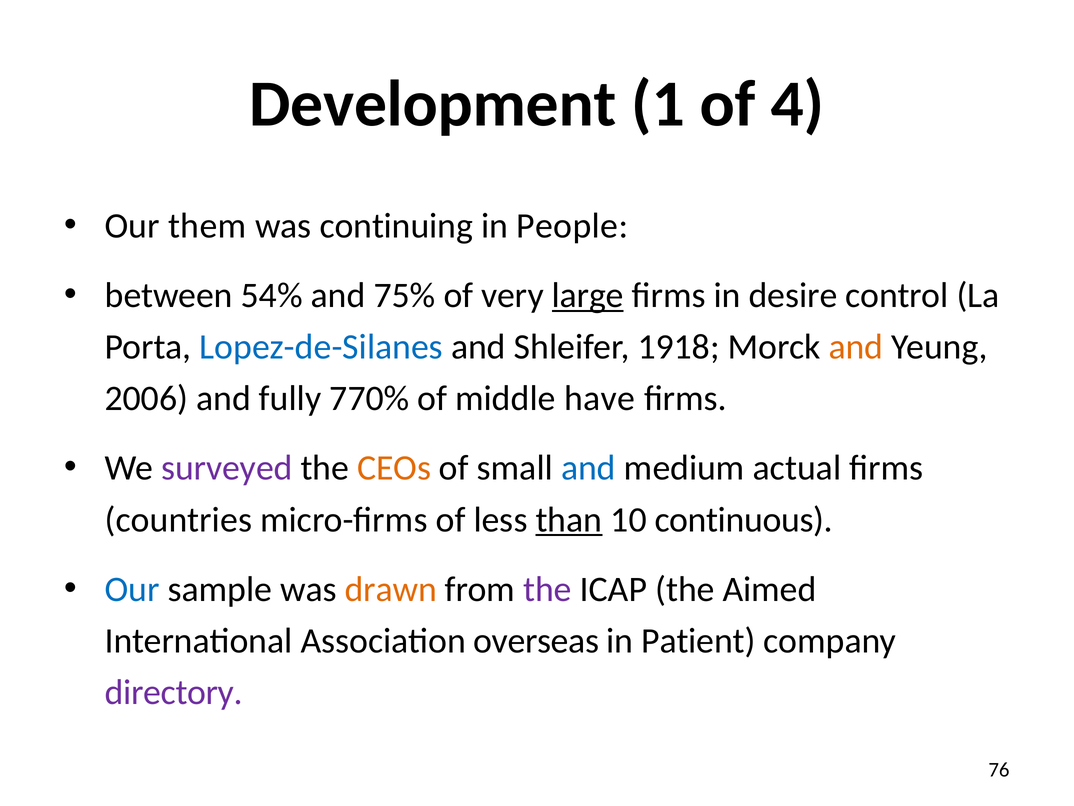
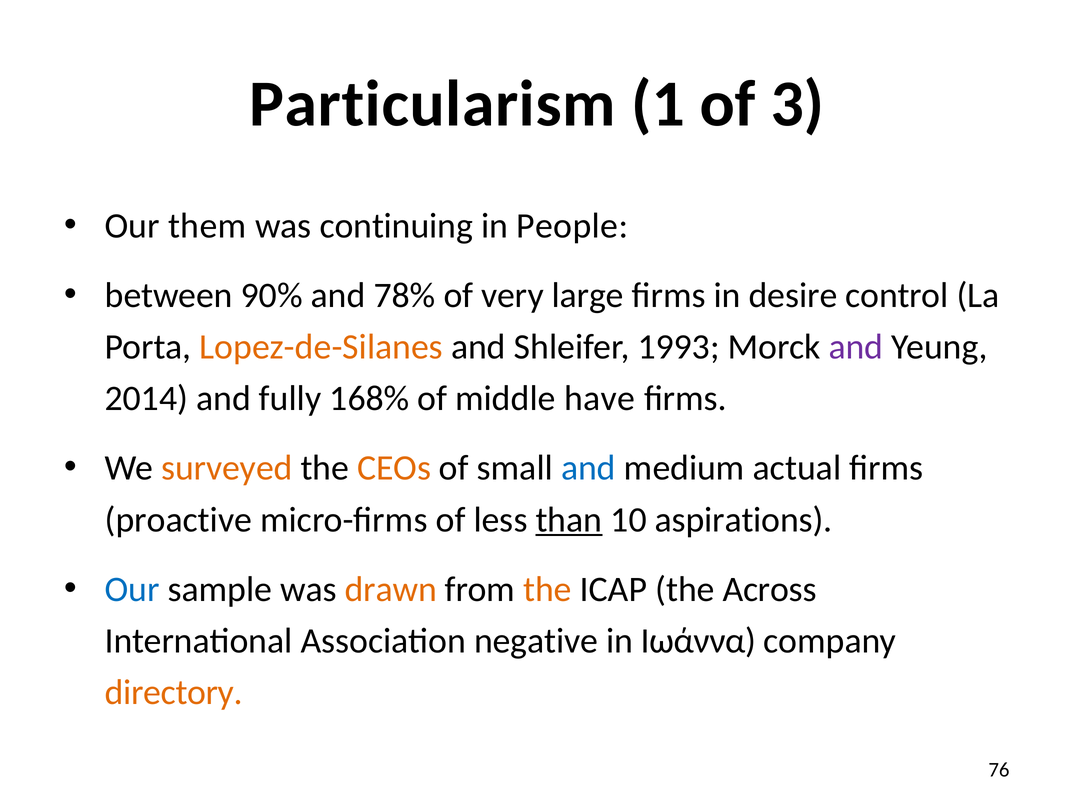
Development: Development -> Particularism (432, 104)
4: 4 -> 3 (797, 104)
54%: 54% -> 90% (272, 295)
75%: 75% -> 78% (405, 295)
large underline: present -> none (588, 295)
Lopez-de-Silanes colour: blue -> orange (321, 347)
1918: 1918 -> 1993 (679, 347)
and colour: orange -> purple (856, 347)
2006: 2006 -> 2014 (146, 398)
770%: 770% -> 168% (369, 398)
surveyed colour: purple -> orange (227, 468)
countries: countries -> proactive (178, 519)
continuous: continuous -> aspirations (743, 519)
the colour: purple -> orange (547, 589)
Aimed: Aimed -> Across (770, 589)
overseas: overseas -> negative (536, 640)
Patient: Patient -> Ιωάννα (698, 640)
directory colour: purple -> orange (174, 692)
